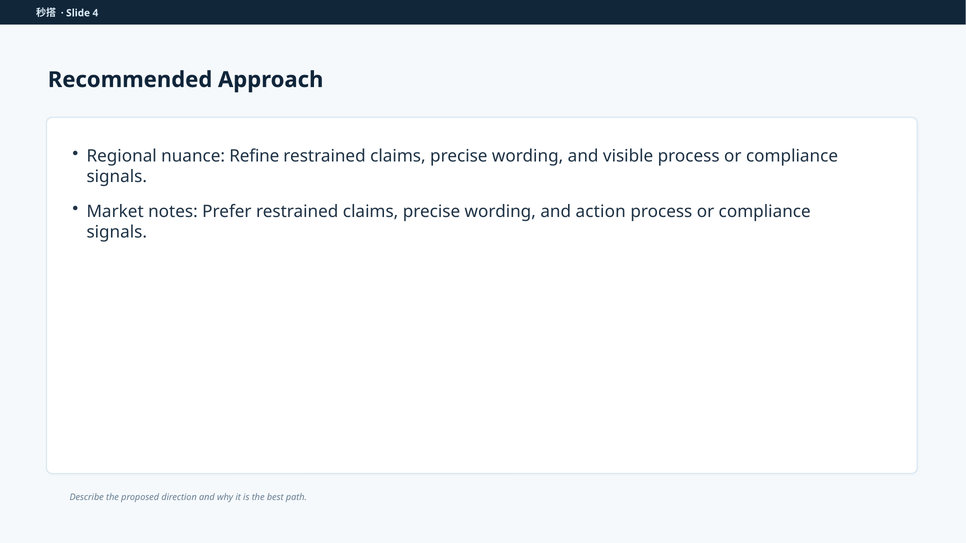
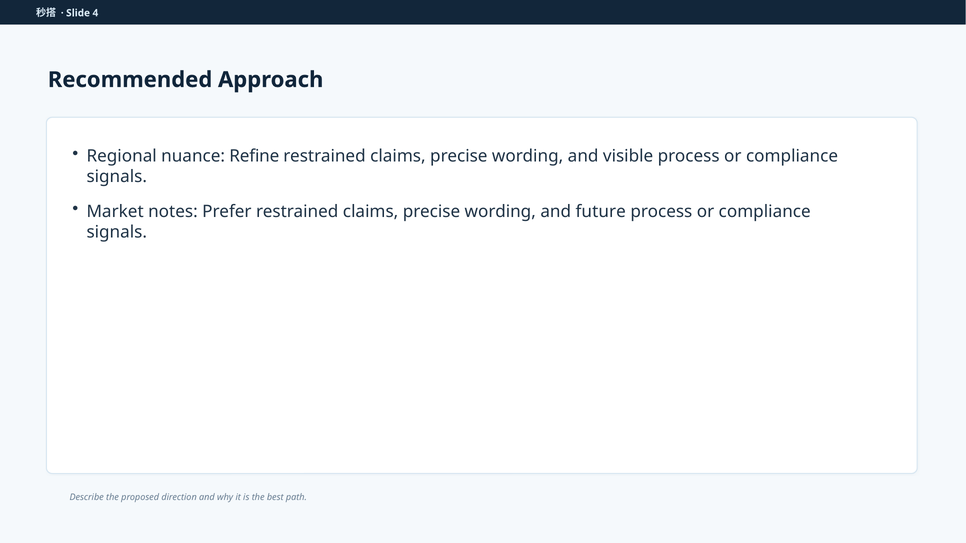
action: action -> future (601, 212)
